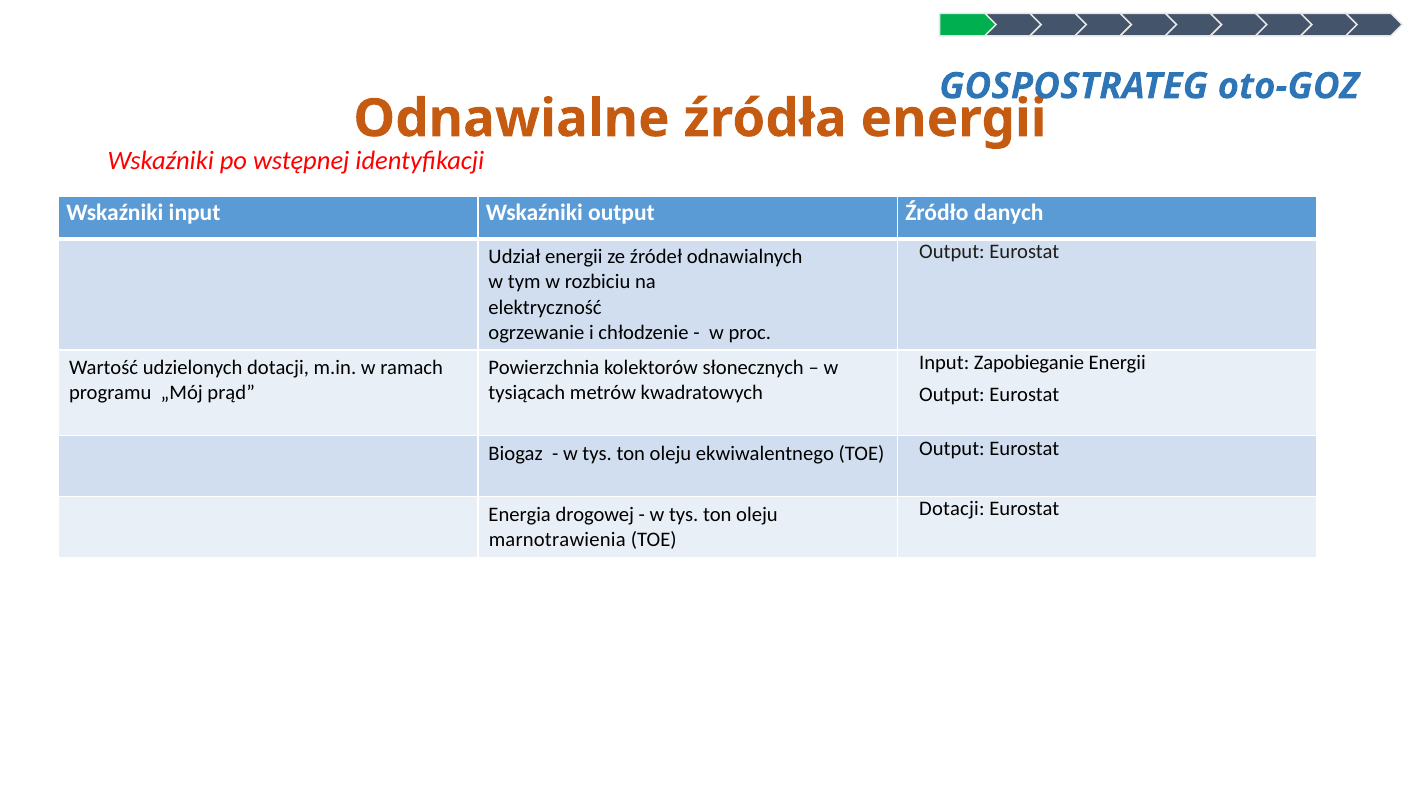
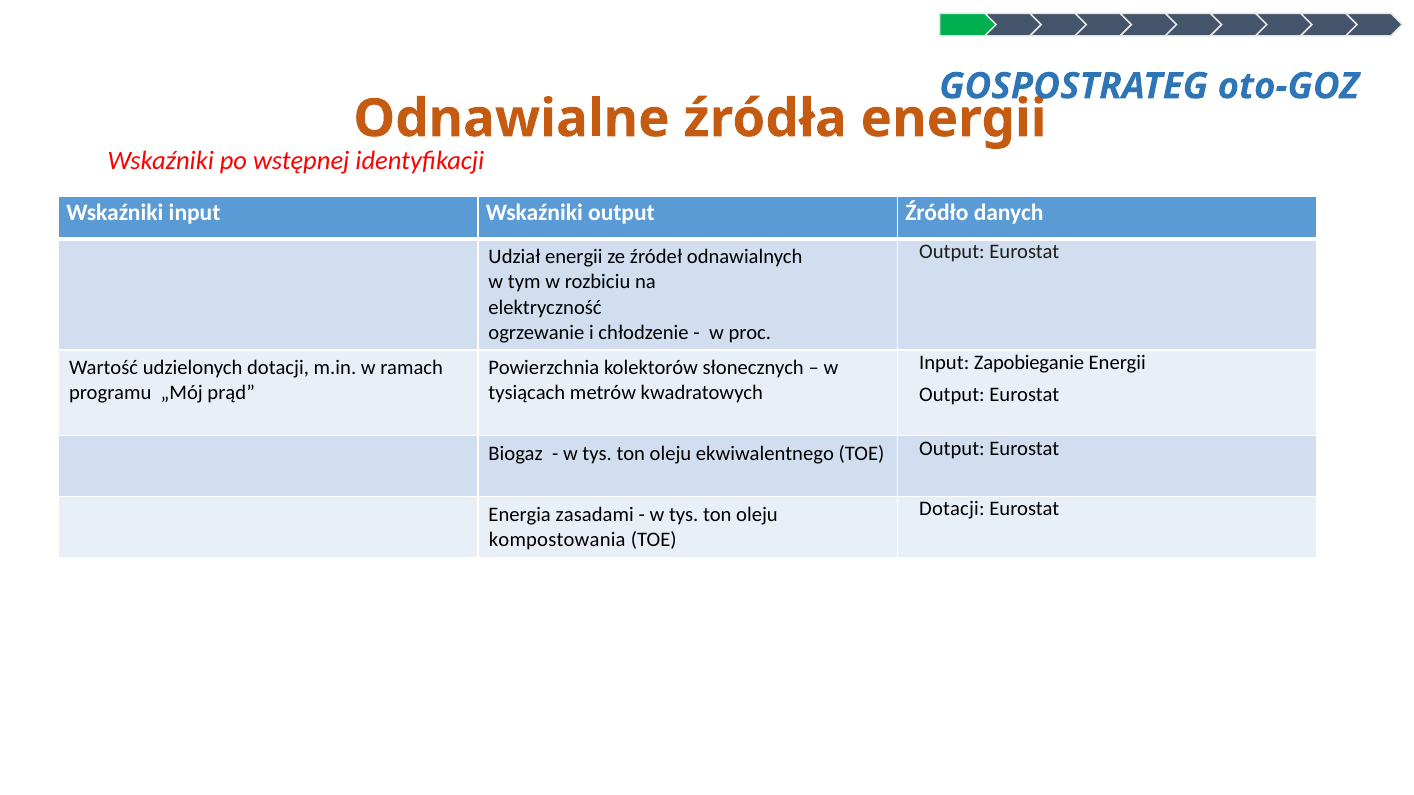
drogowej: drogowej -> zasadami (595, 515)
marnotrawienia: marnotrawienia -> kompostowania (557, 540)
